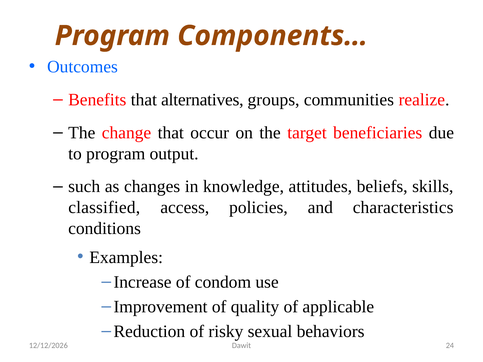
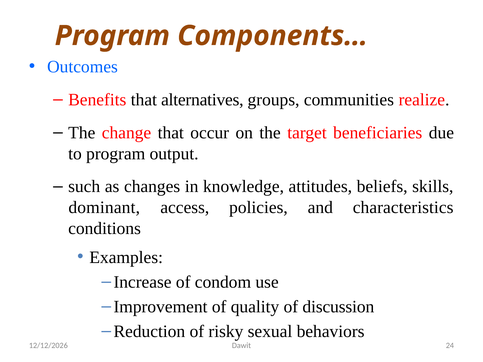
classified: classified -> dominant (104, 208)
applicable: applicable -> discussion (338, 307)
